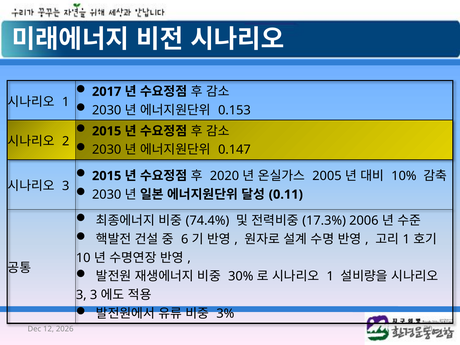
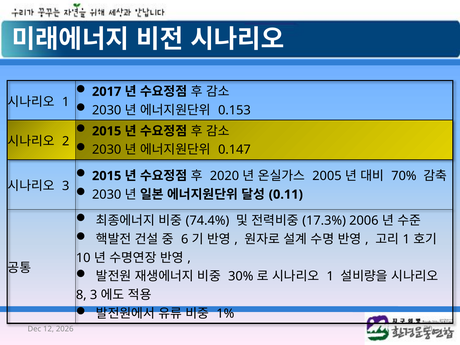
10%: 10% -> 70% (404, 176)
3: 3 -> 8 (81, 295)
3%: 3% -> 1% (225, 314)
